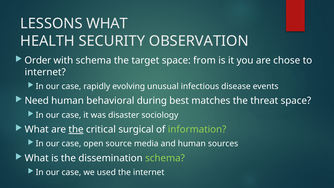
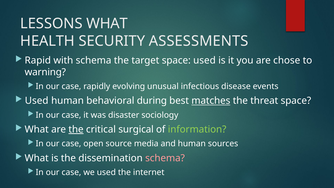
OBSERVATION: OBSERVATION -> ASSESSMENTS (199, 41)
Order: Order -> Rapid (38, 60)
space from: from -> used (204, 60)
internet: internet -> warning (45, 72)
Need: Need -> Used (37, 101)
matches underline: none -> present (211, 101)
schema colour: light green -> pink (165, 158)
